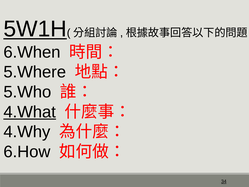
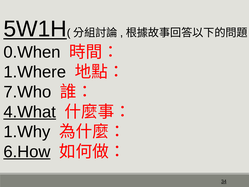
6.When: 6.When -> 0.When (32, 52)
5.Where: 5.Where -> 1.Where (35, 72)
5.Who: 5.Who -> 7.Who (27, 92)
4.Why: 4.Why -> 1.Why (27, 132)
6.How underline: none -> present (27, 152)
